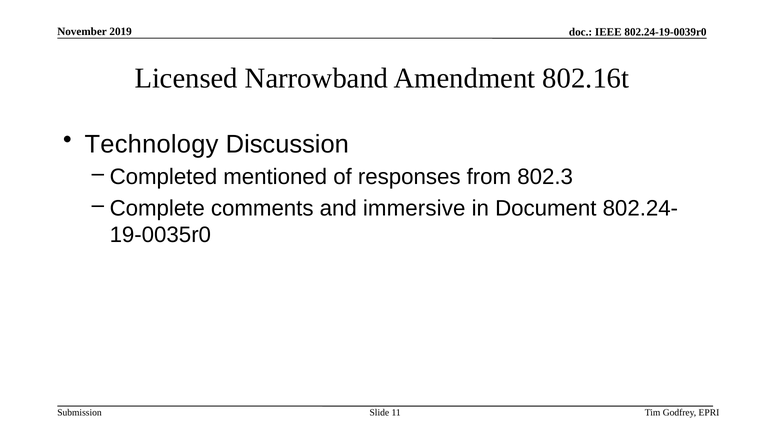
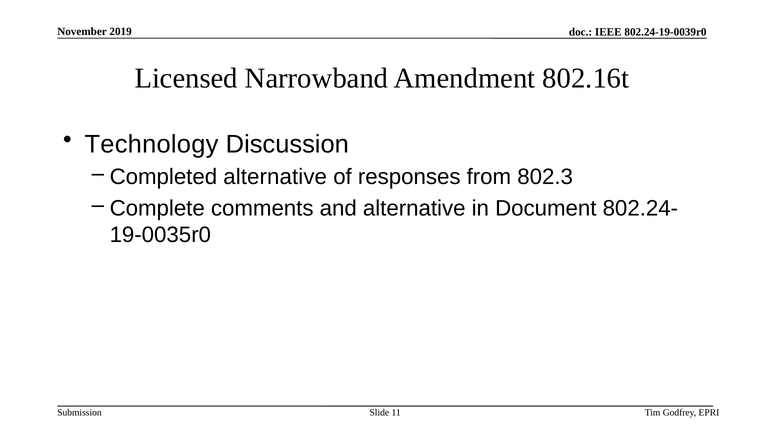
Completed mentioned: mentioned -> alternative (275, 177)
and immersive: immersive -> alternative (414, 208)
